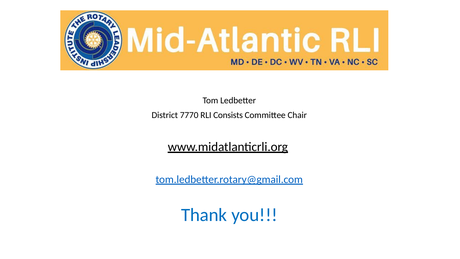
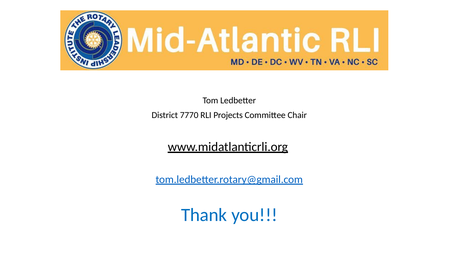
Consists: Consists -> Projects (228, 115)
